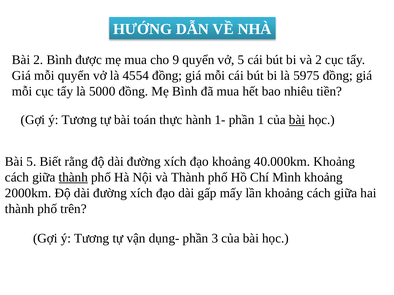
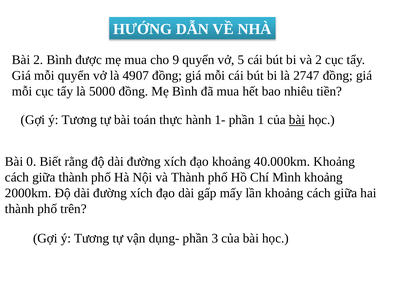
4554: 4554 -> 4907 (136, 76)
5975: 5975 -> 2747 (306, 76)
Bài 5: 5 -> 0 (31, 162)
thành underline: present -> none (73, 178)
